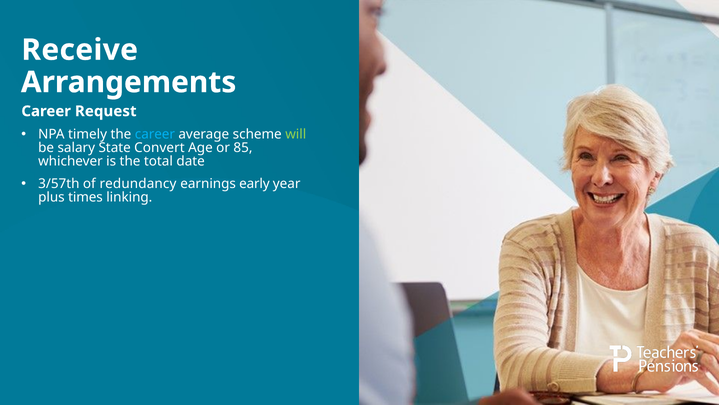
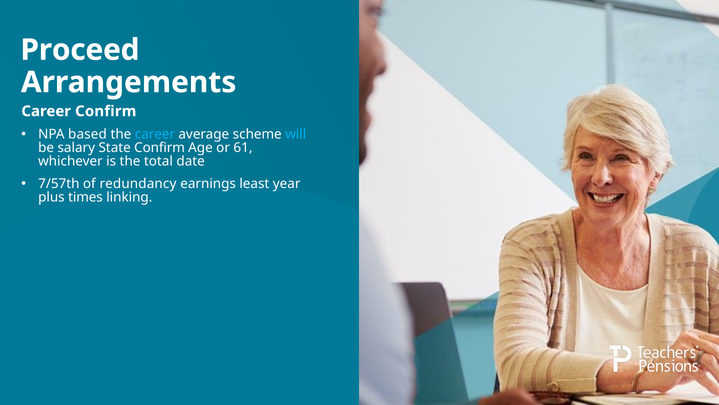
Receive: Receive -> Proceed (80, 50)
Career Request: Request -> Confirm (106, 111)
timely: timely -> based (87, 134)
will colour: light green -> light blue (296, 134)
State Convert: Convert -> Confirm (160, 148)
85: 85 -> 61 (243, 148)
3/57th: 3/57th -> 7/57th (59, 184)
early: early -> least (254, 184)
